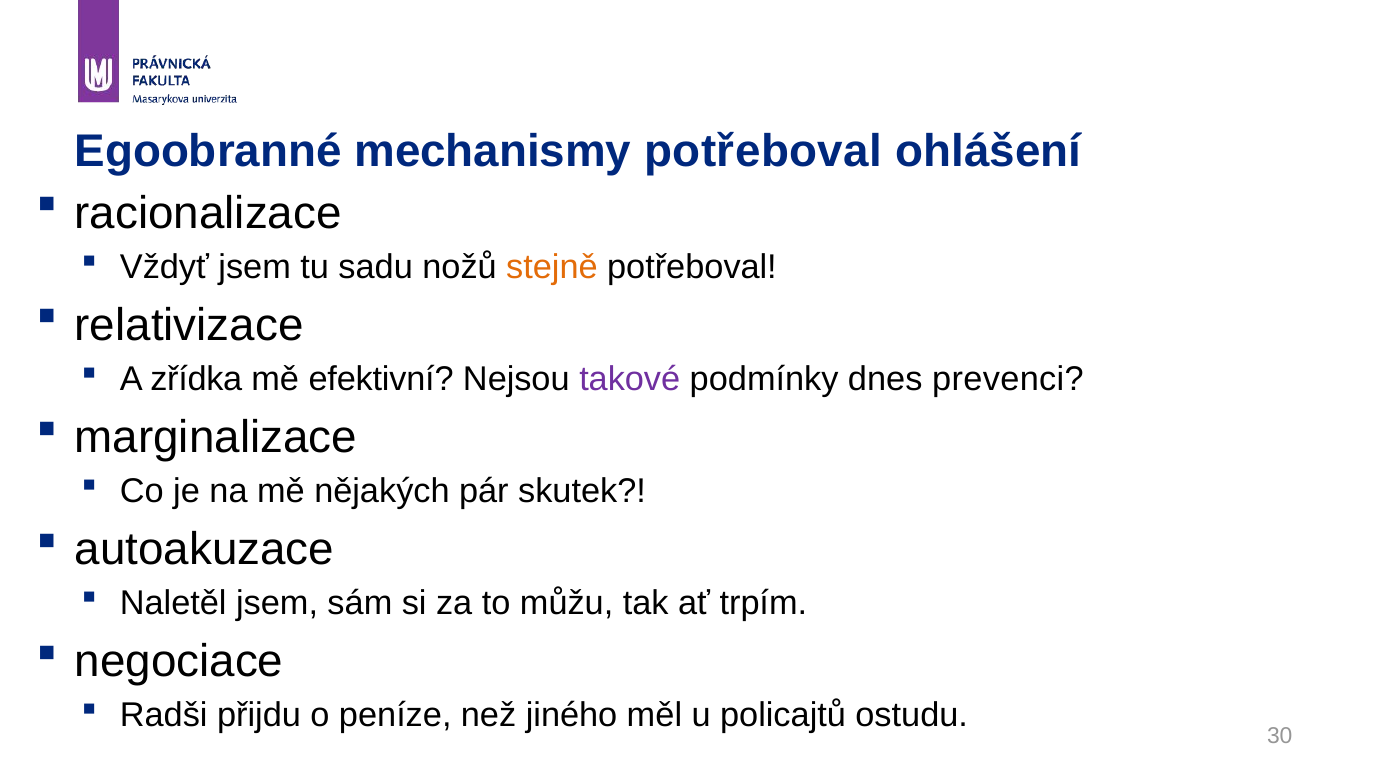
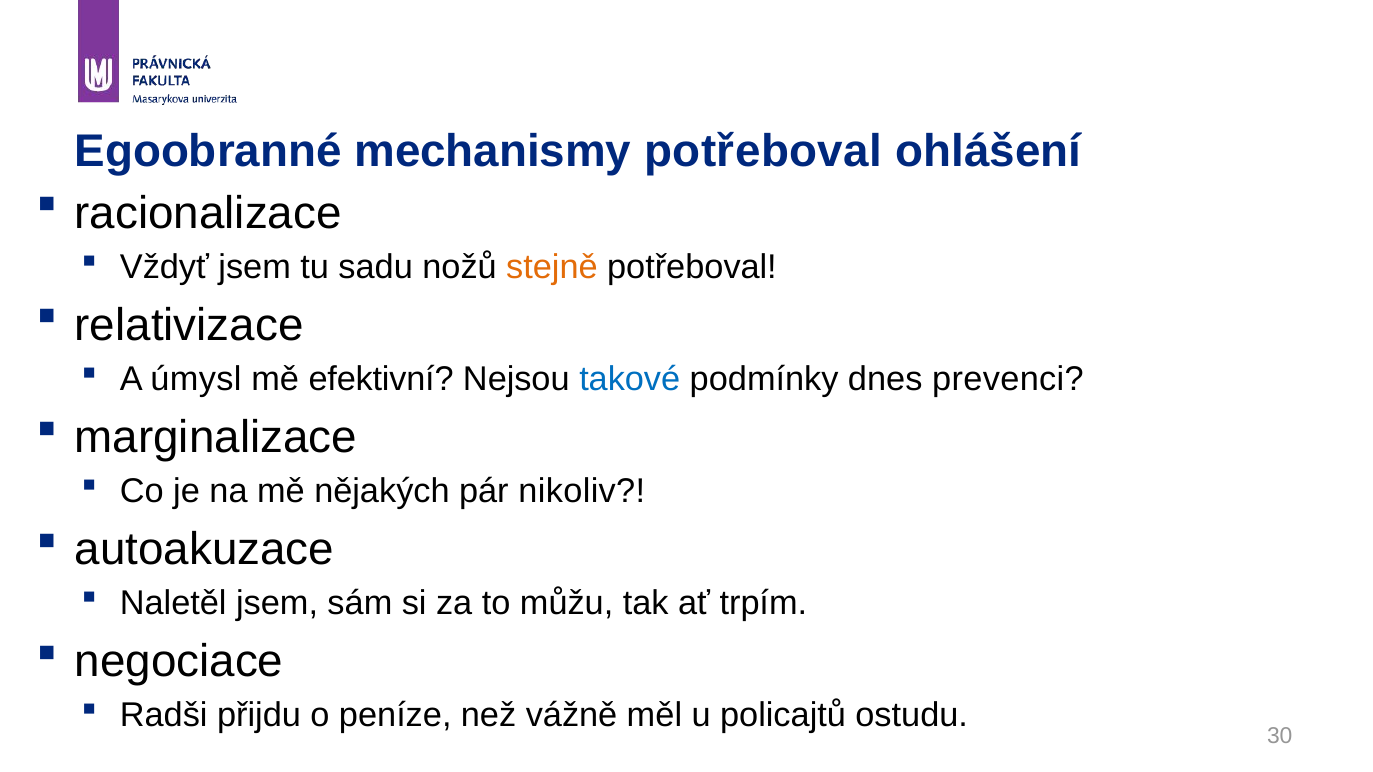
zřídka: zřídka -> úmysl (196, 380)
takové colour: purple -> blue (630, 380)
skutek: skutek -> nikoliv (582, 492)
jiného: jiného -> vážně (572, 716)
